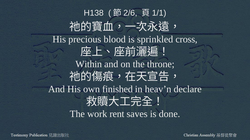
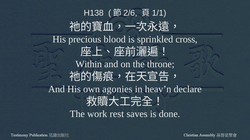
finished: finished -> agonies (117, 89)
rent: rent -> rest (117, 114)
